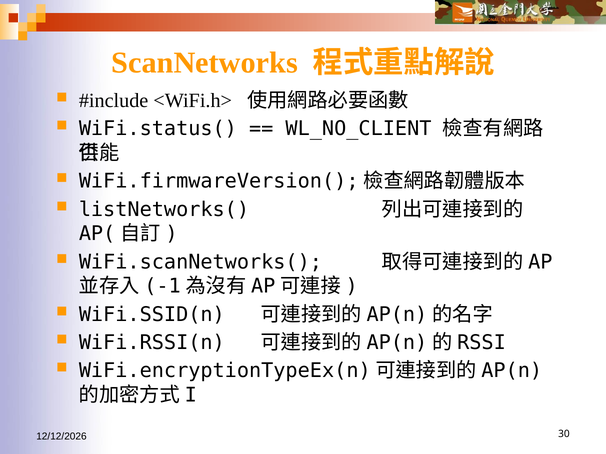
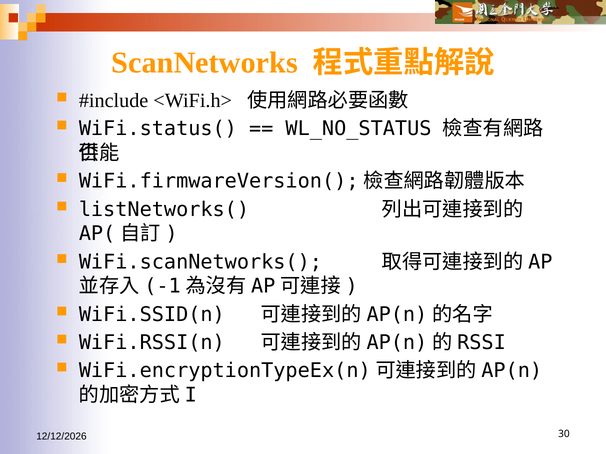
WL_NO_CLIENT: WL_NO_CLIENT -> WL_NO_STATUS (358, 129)
